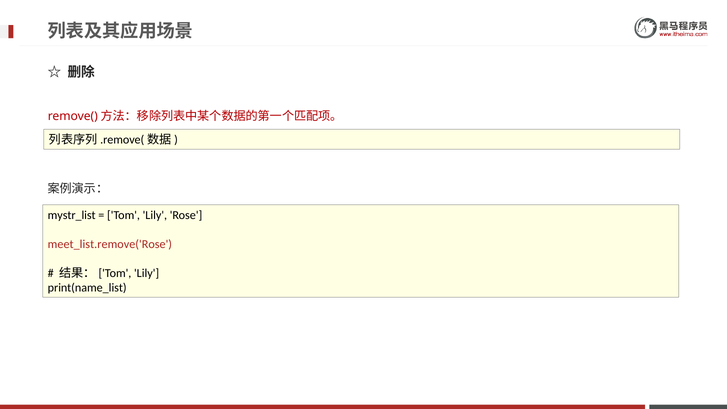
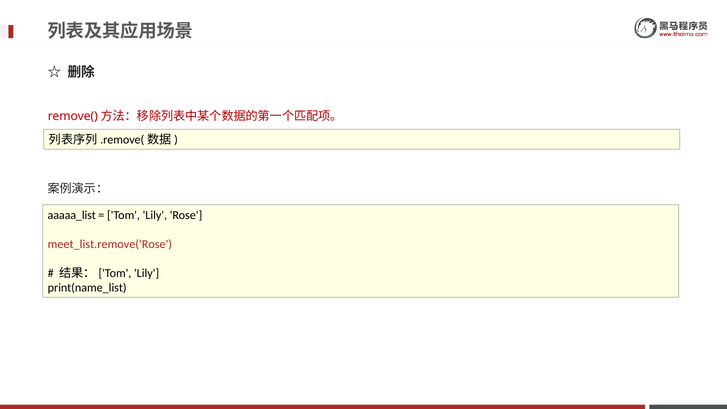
mystr_list: mystr_list -> aaaaa_list (72, 215)
